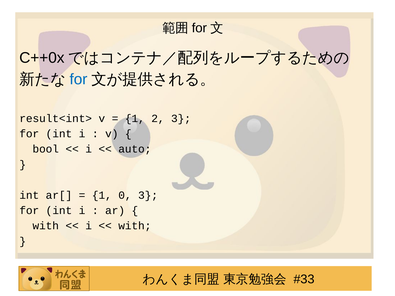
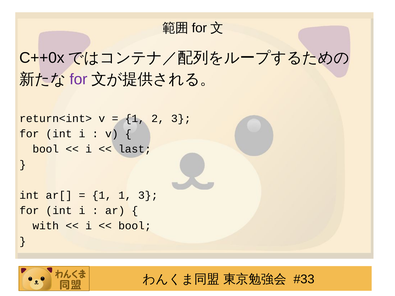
for colour: blue -> purple (79, 79)
result<int>: result<int> -> return<int> (56, 118)
auto: auto -> last (135, 149)
1 0: 0 -> 1 (125, 195)
with: with -> bool (135, 226)
